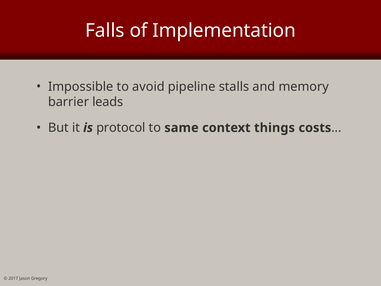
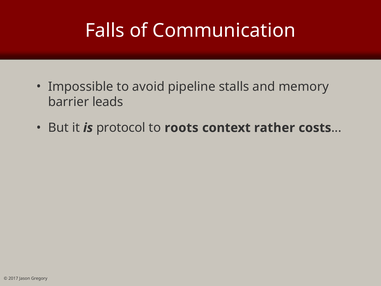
Implementation: Implementation -> Communication (224, 31)
same: same -> roots (181, 128)
things: things -> rather (274, 128)
